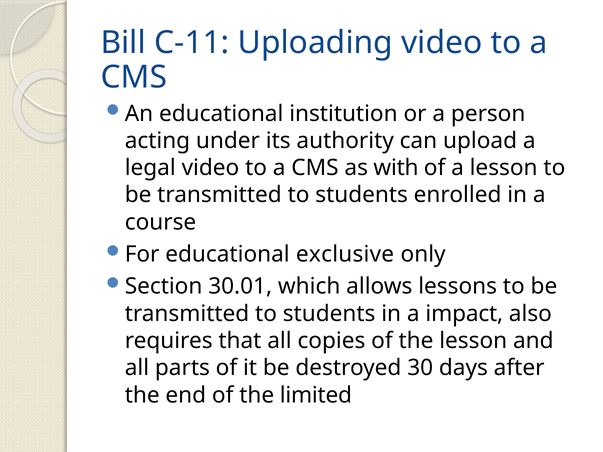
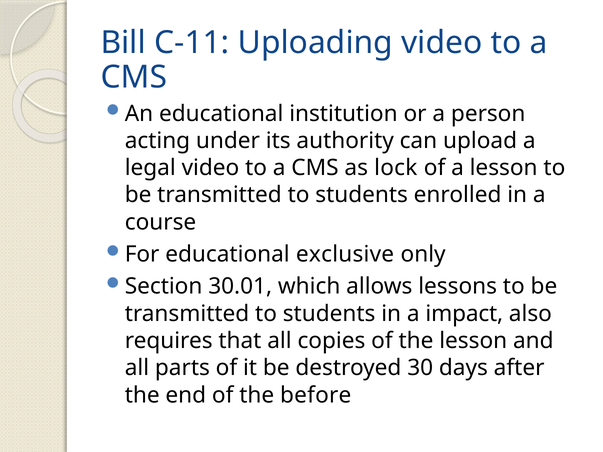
with: with -> lock (396, 168)
limited: limited -> before (316, 395)
